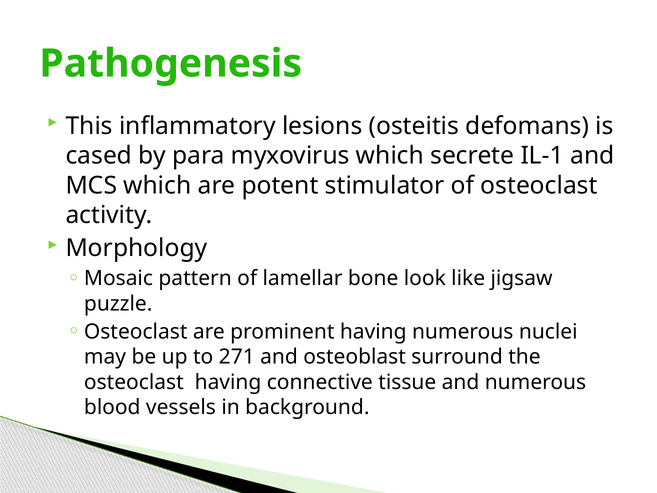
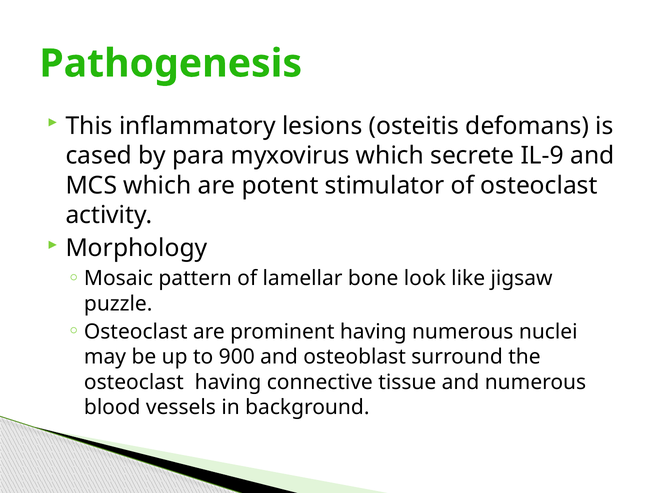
IL-1: IL-1 -> IL-9 (542, 156)
271: 271 -> 900 (237, 357)
